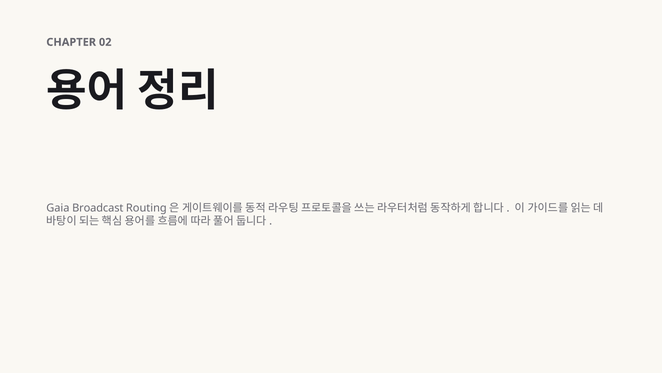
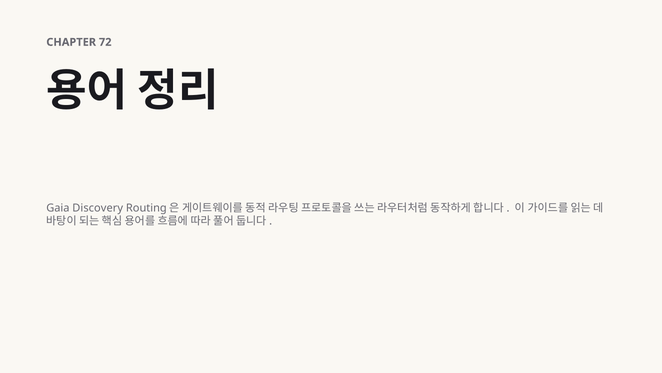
02: 02 -> 72 (105, 42)
Broadcast: Broadcast -> Discovery (98, 208)
